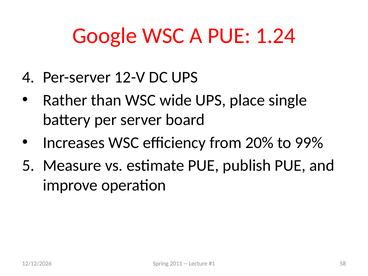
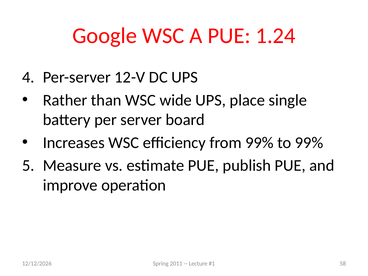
from 20%: 20% -> 99% (259, 143)
